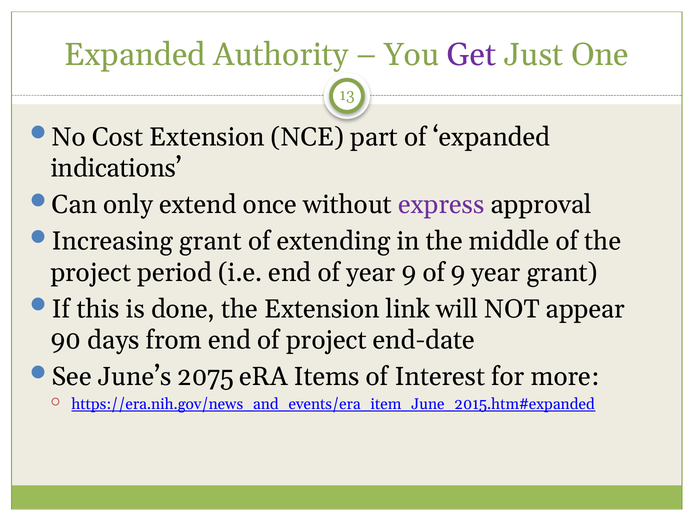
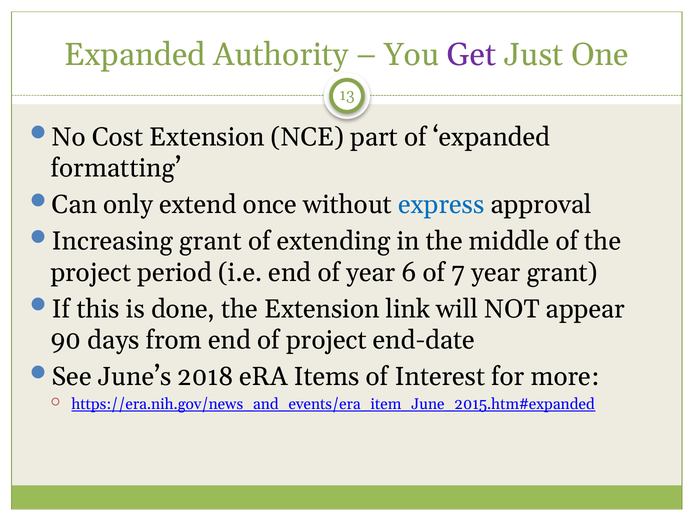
indications: indications -> formatting (116, 168)
express colour: purple -> blue (441, 205)
year 9: 9 -> 6 (409, 272)
of 9: 9 -> 7 (458, 272)
2075: 2075 -> 2018 (206, 376)
